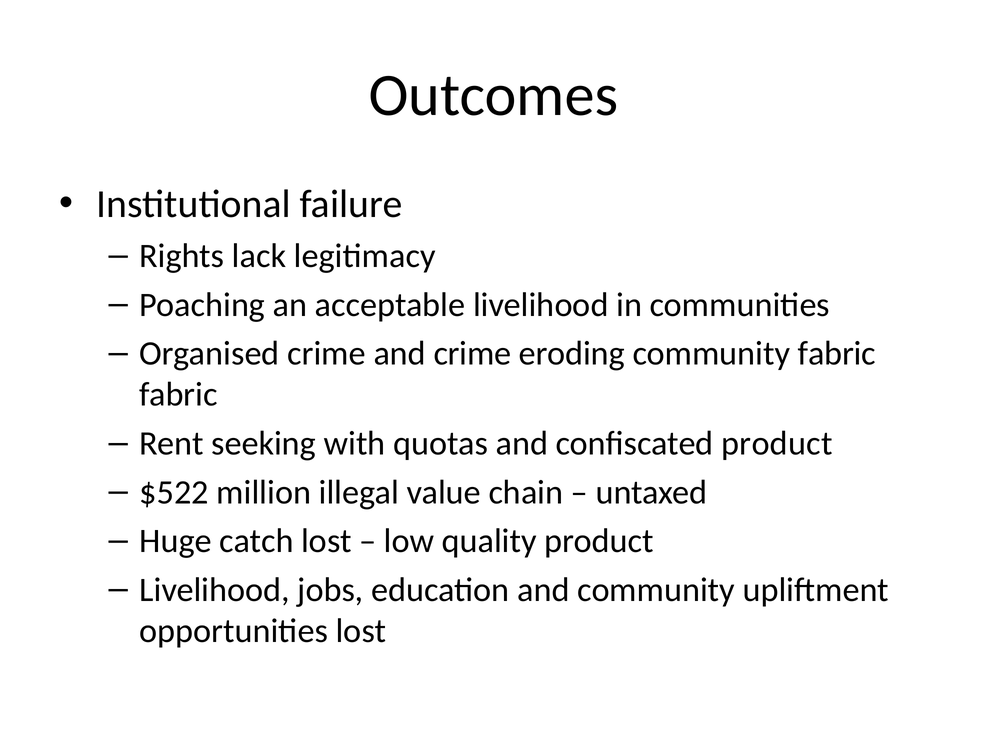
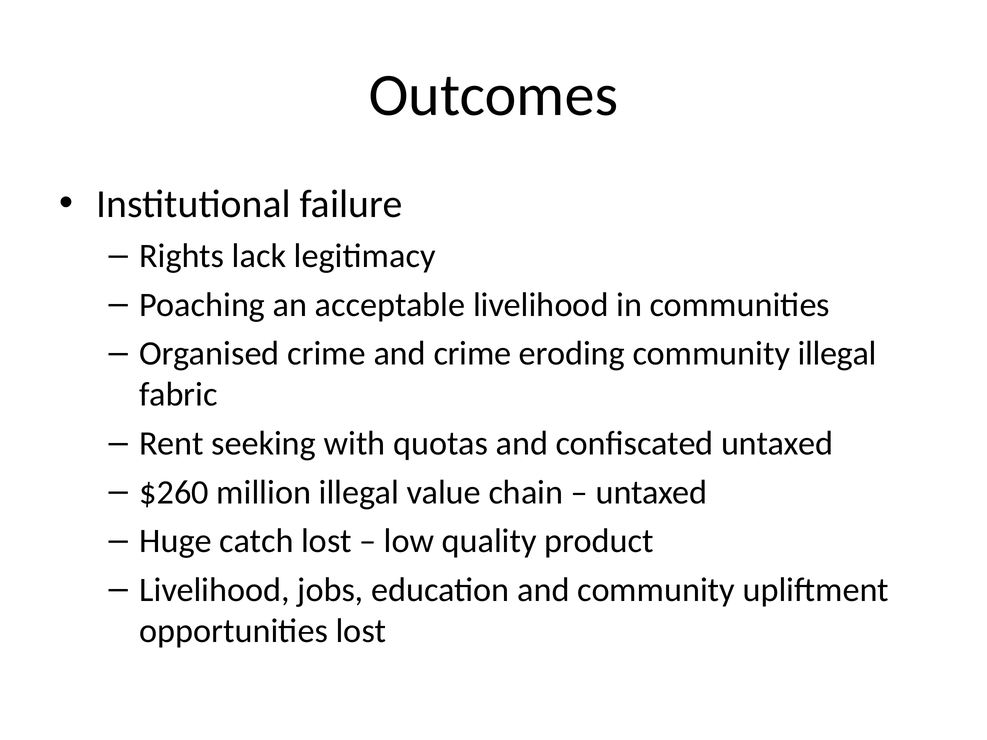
community fabric: fabric -> illegal (837, 354)
confiscated product: product -> untaxed (777, 444)
$522: $522 -> $260 (174, 492)
